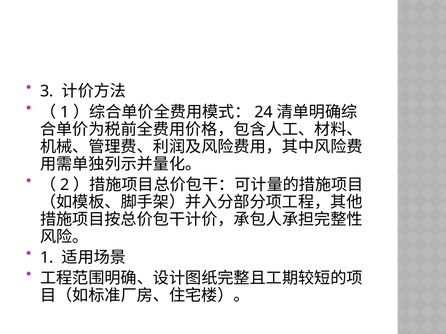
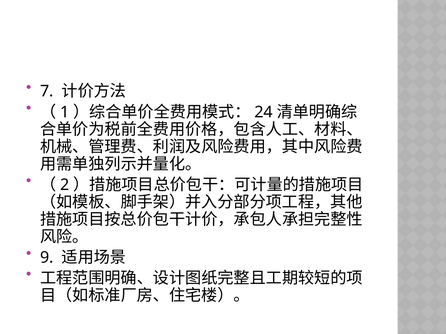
3: 3 -> 7 (47, 91)
1: 1 -> 9 (47, 258)
